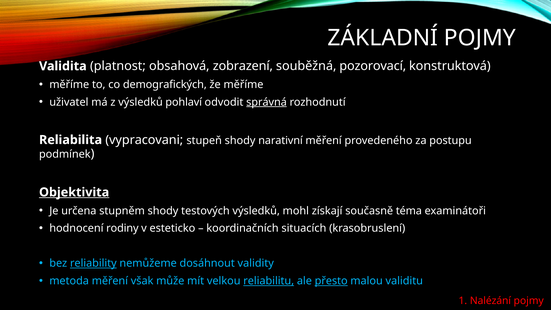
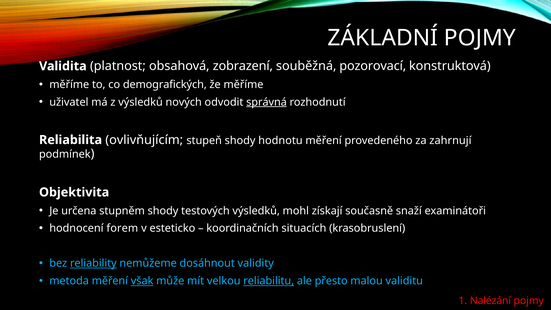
pohlaví: pohlaví -> nových (184, 102)
vypracovani: vypracovani -> ovlivňujícím (144, 140)
narativní: narativní -> hodnotu (280, 140)
postupu: postupu -> zahrnují (450, 140)
Objektivita underline: present -> none (74, 192)
téma: téma -> snaží (409, 211)
rodiny: rodiny -> forem (122, 228)
však underline: none -> present (142, 281)
přesto underline: present -> none (331, 281)
